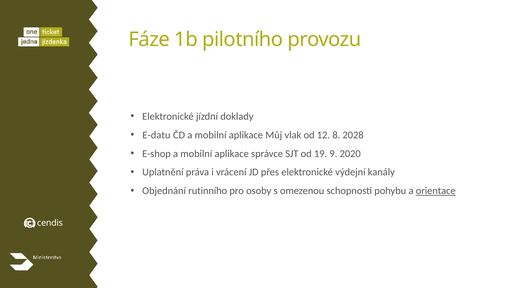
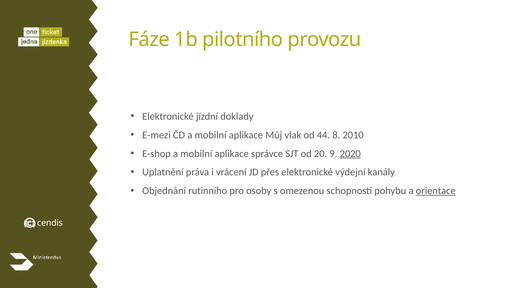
E-datu: E-datu -> E-mezi (156, 135)
12: 12 -> 44 (323, 135)
2028: 2028 -> 2010 (353, 135)
19: 19 -> 20 (321, 154)
2020 underline: none -> present (350, 154)
